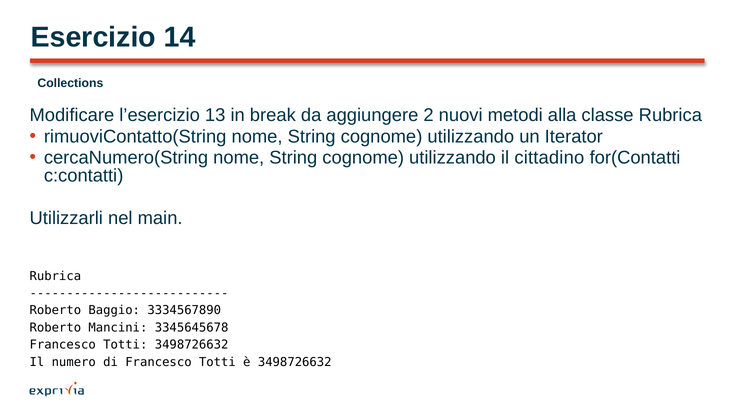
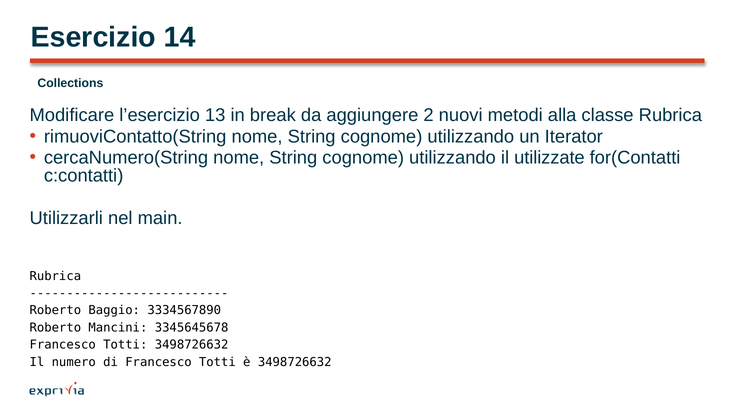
cittadino: cittadino -> utilizzate (549, 158)
